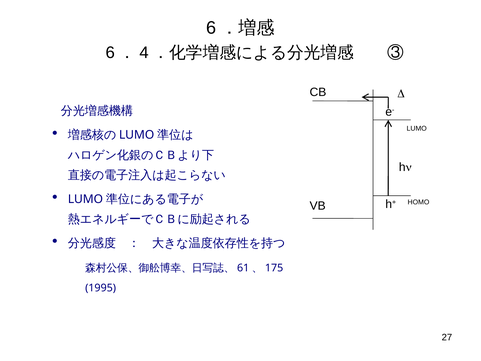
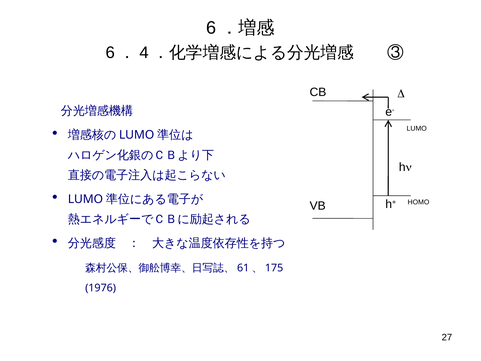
1995: 1995 -> 1976 (101, 288)
